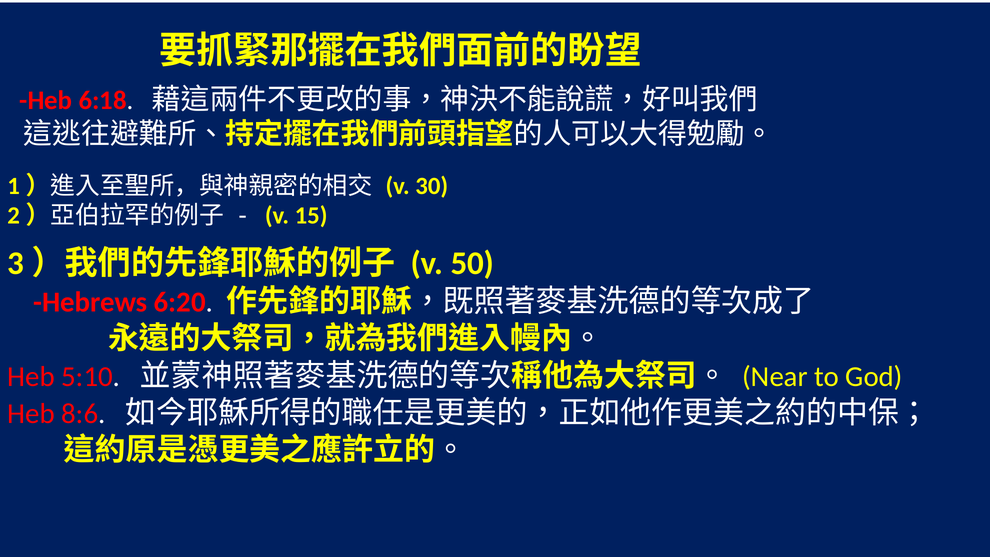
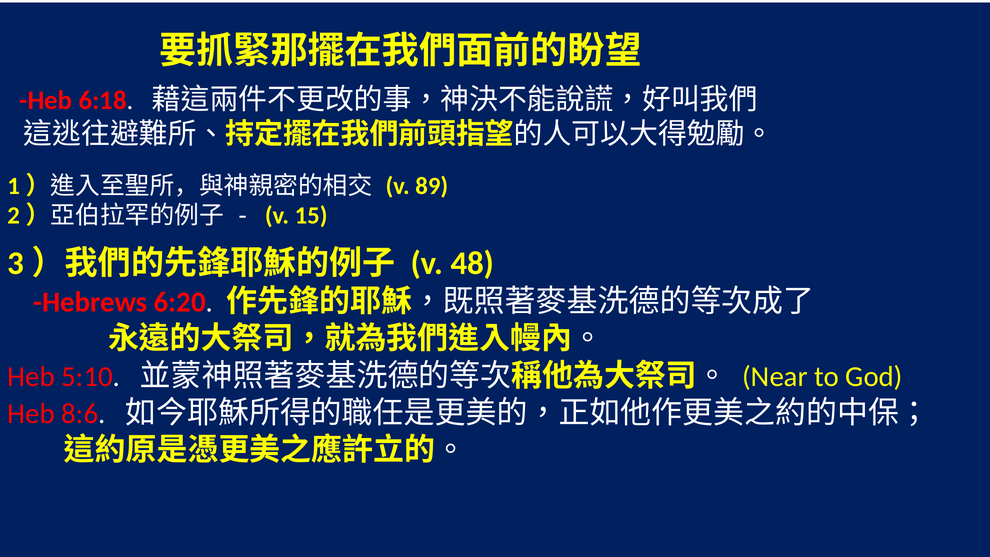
30: 30 -> 89 (432, 186)
50: 50 -> 48 (472, 263)
